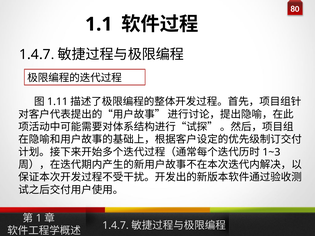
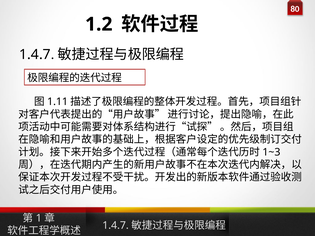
1.1: 1.1 -> 1.2 (99, 24)
